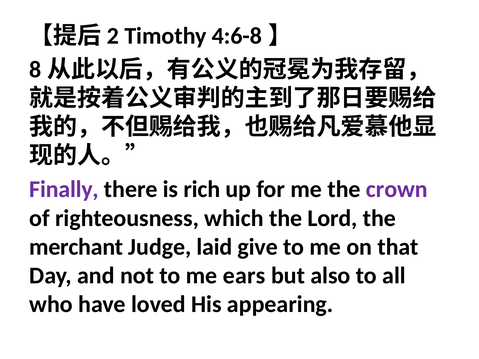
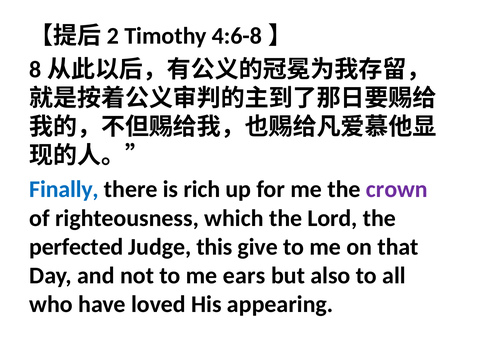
Finally colour: purple -> blue (64, 190)
merchant: merchant -> perfected (76, 247)
laid: laid -> this (214, 247)
